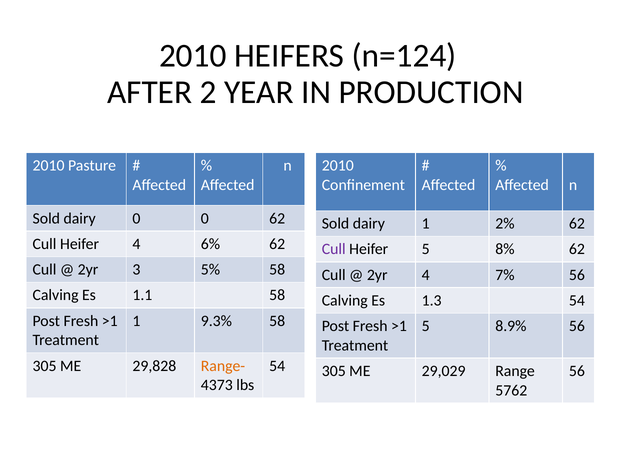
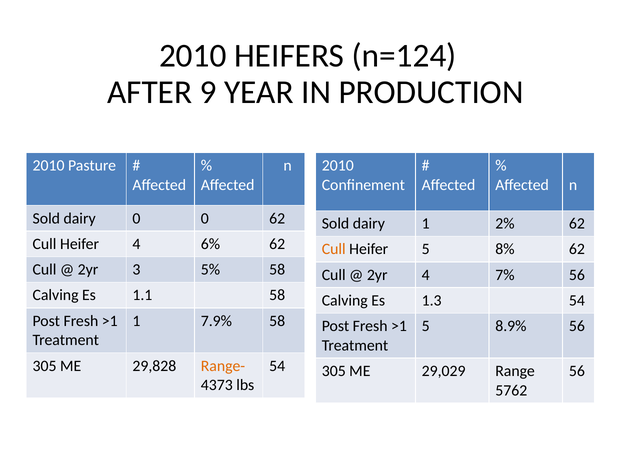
2: 2 -> 9 (208, 92)
Cull colour: purple -> orange (334, 249)
9.3%: 9.3% -> 7.9% (216, 320)
